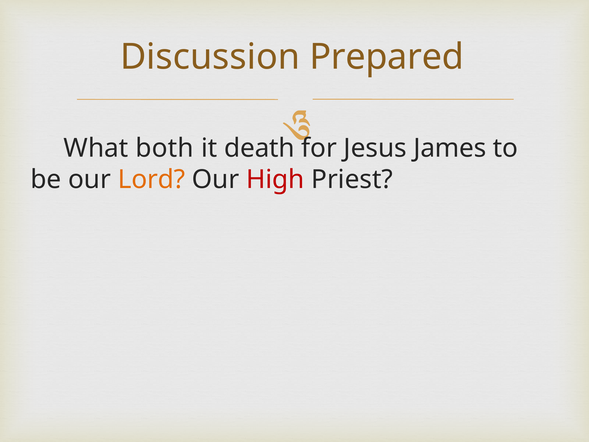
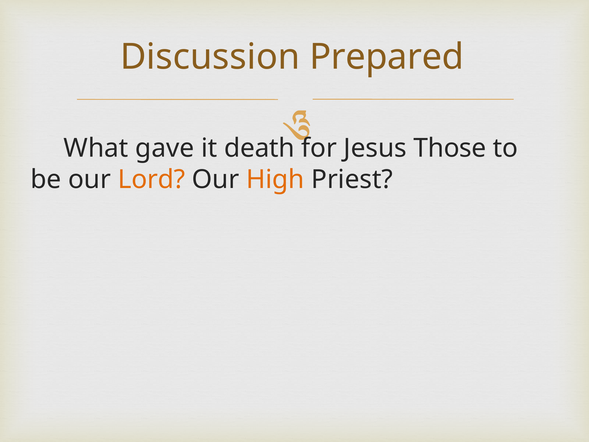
both: both -> gave (165, 148)
James: James -> Those (450, 148)
High colour: red -> orange (275, 180)
